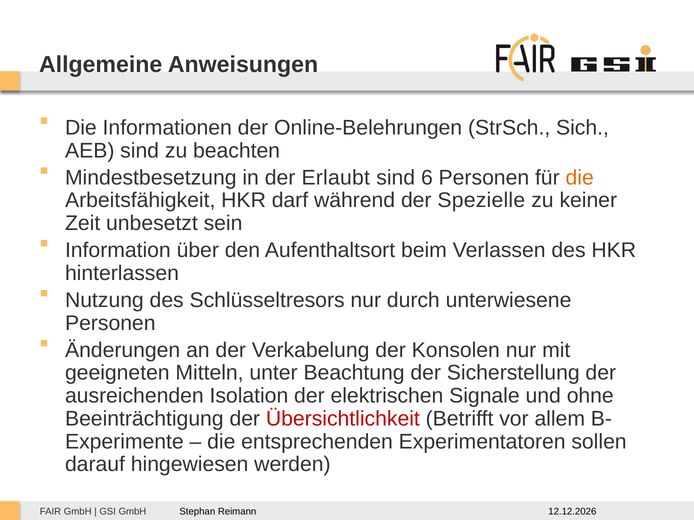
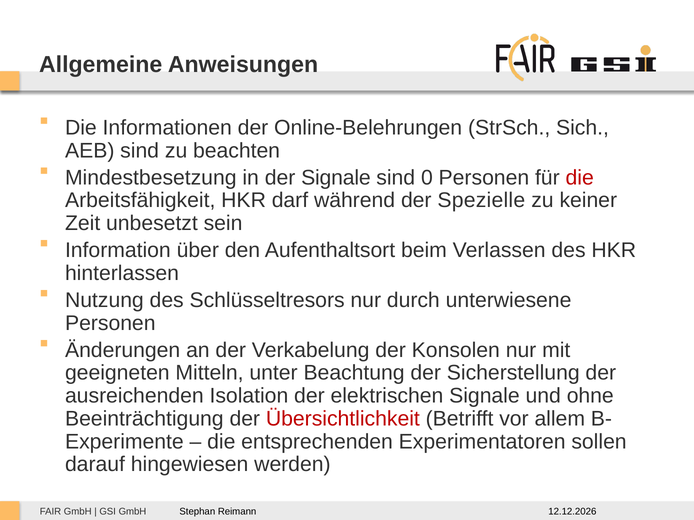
der Erlaubt: Erlaubt -> Signale (336, 178)
6: 6 -> 0 (427, 178)
die colour: orange -> red (580, 178)
